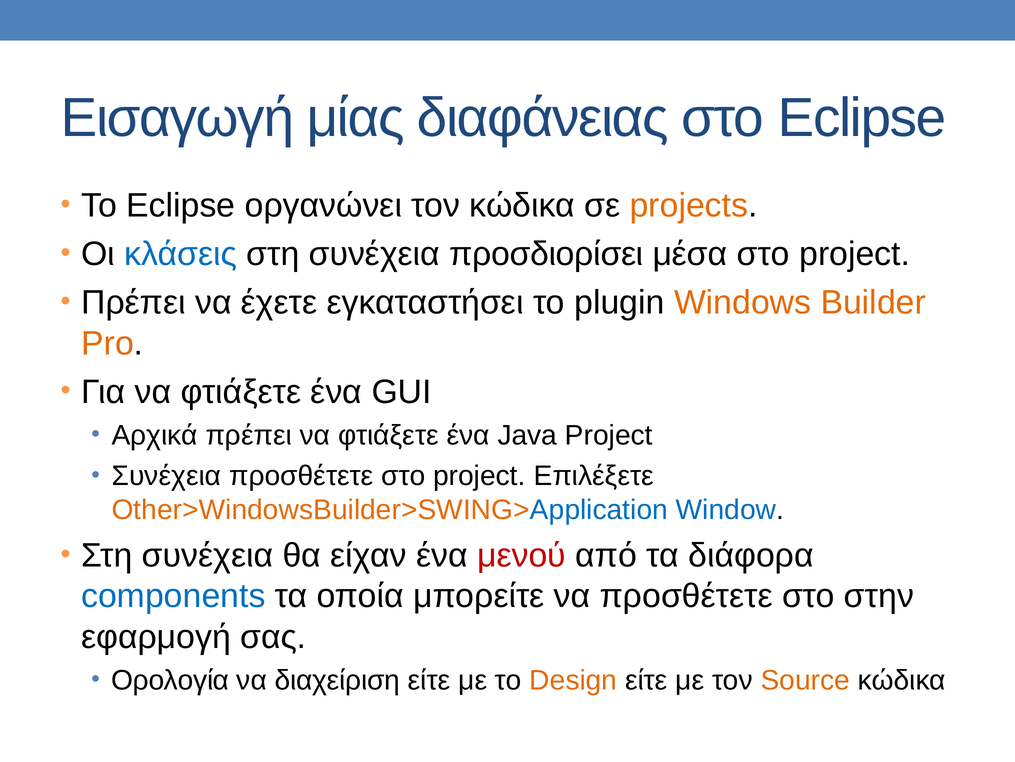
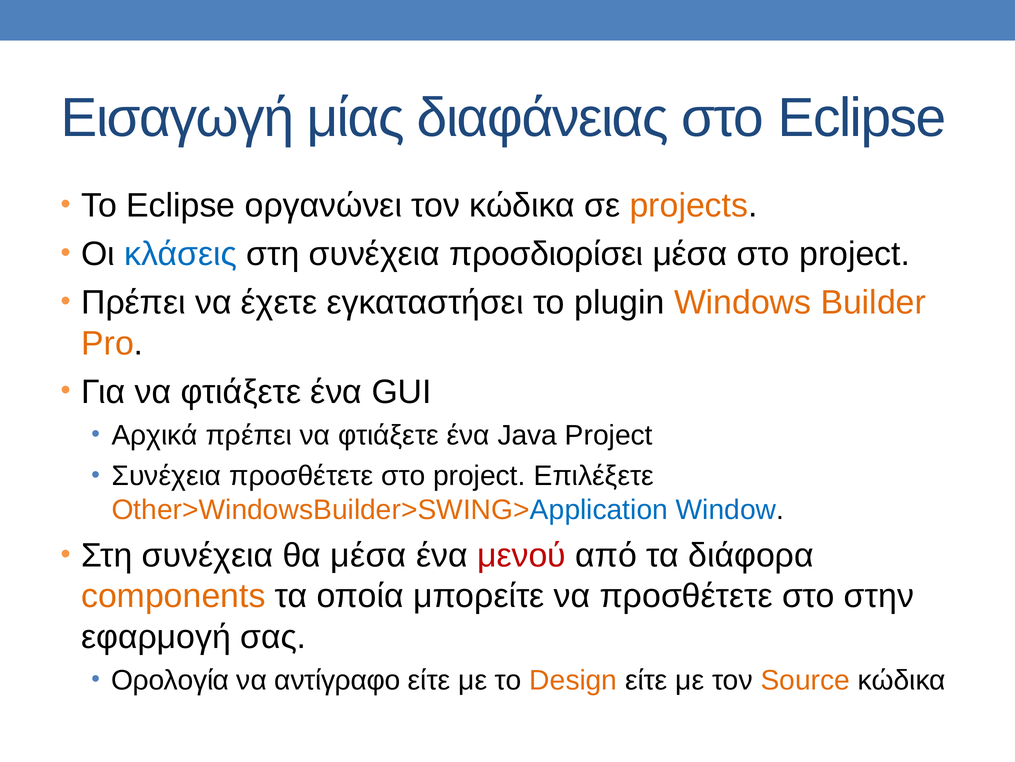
θα είχαν: είχαν -> μέσα (368, 555)
components colour: blue -> orange (173, 596)
διαχείριση: διαχείριση -> αντίγραφο (337, 680)
